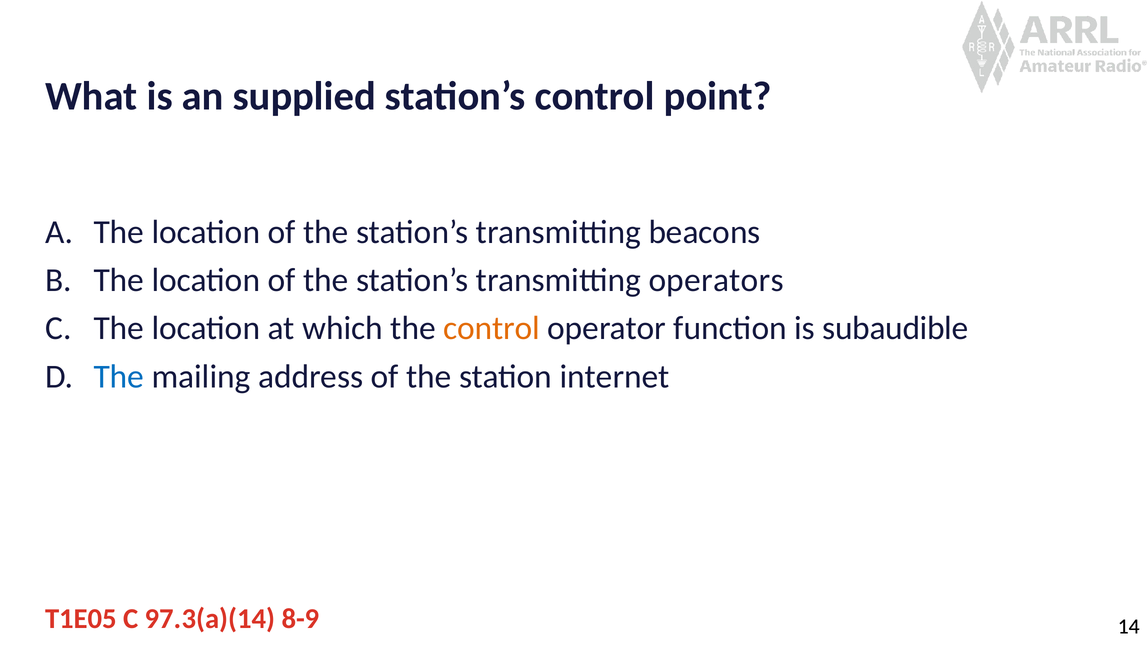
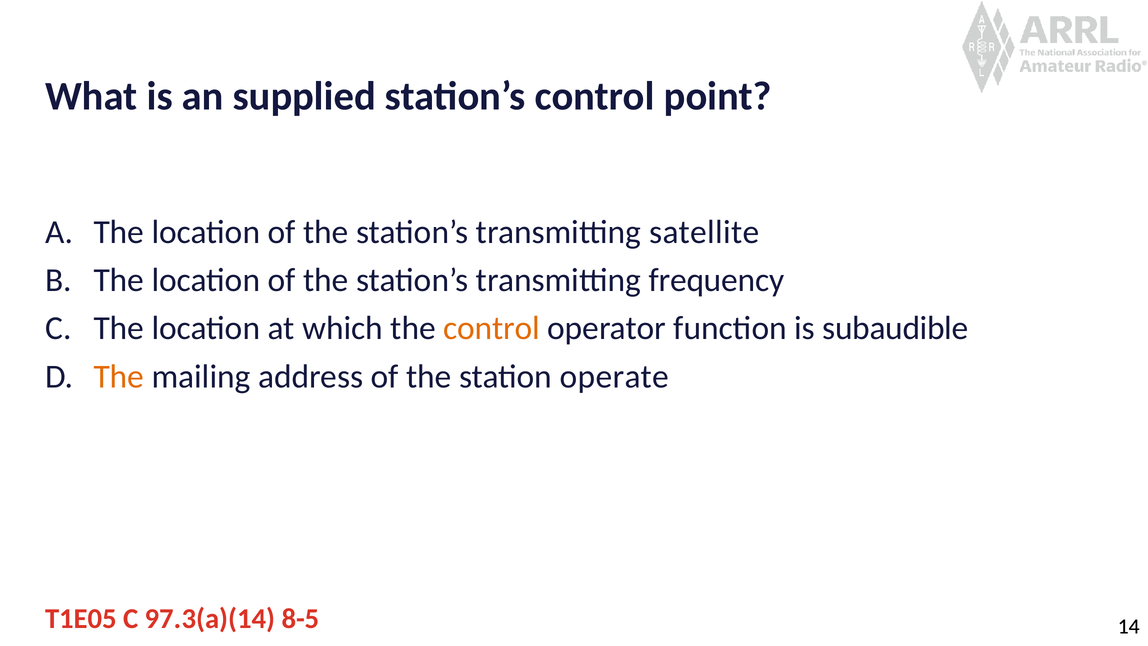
beacons: beacons -> satellite (704, 232)
operators: operators -> frequency (716, 280)
The colour: blue -> orange (119, 376)
internet: internet -> operate (614, 376)
8-9: 8-9 -> 8-5 (301, 618)
